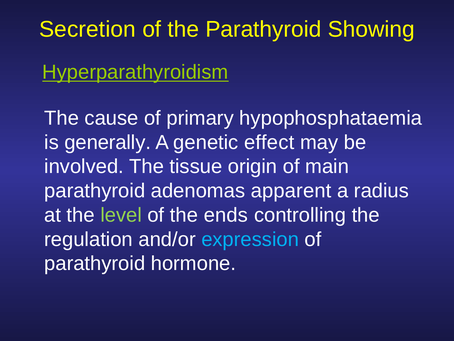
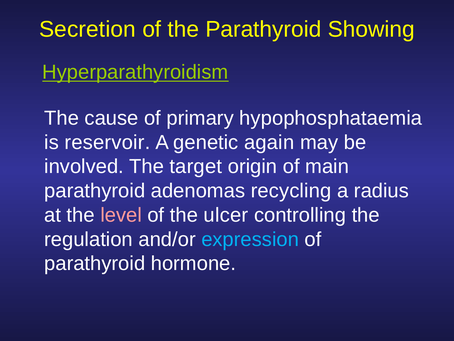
generally: generally -> reservoir (108, 142)
effect: effect -> again (269, 142)
tissue: tissue -> target (196, 166)
apparent: apparent -> recycling (291, 191)
level colour: light green -> pink (121, 215)
ends: ends -> ulcer (226, 215)
